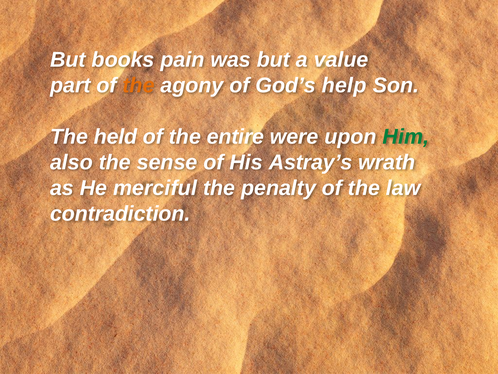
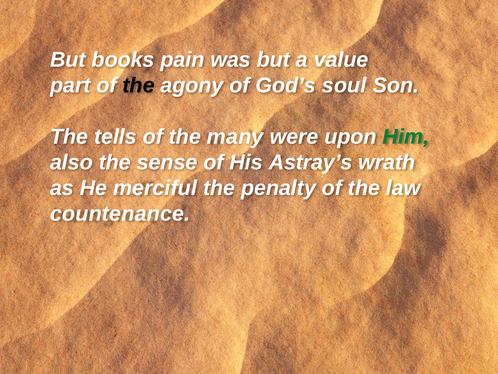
the colour: orange -> black (139, 85)
help: help -> soul (344, 85)
held: held -> tells (115, 137)
entire: entire -> many (235, 137)
contradiction: contradiction -> countenance (120, 214)
